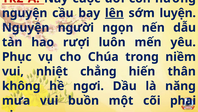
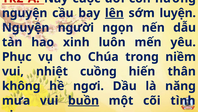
rượi: rượi -> xinh (76, 42)
chẳng: chẳng -> cuồng (98, 71)
buồn underline: none -> present (84, 100)
phai: phai -> tình (183, 100)
